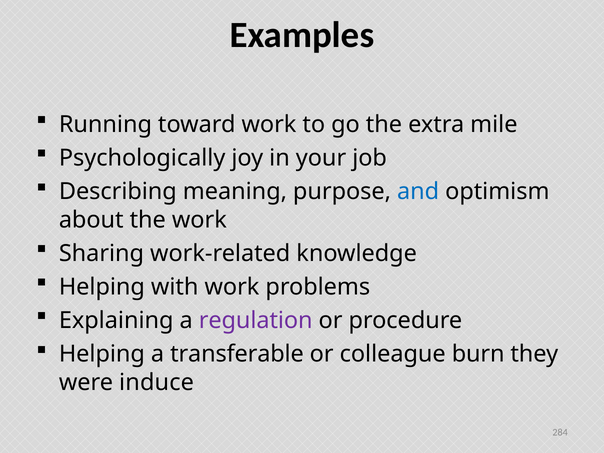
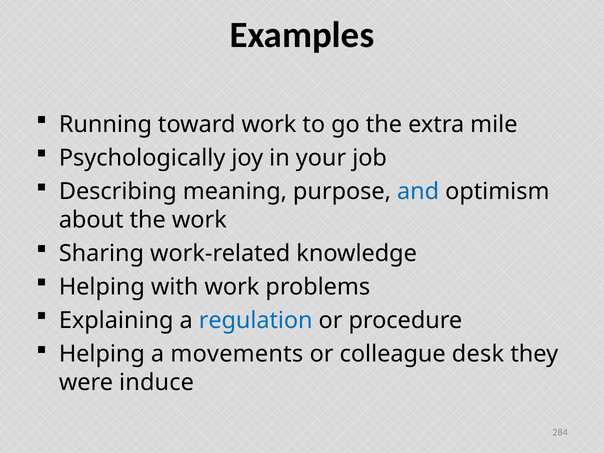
regulation colour: purple -> blue (256, 321)
transferable: transferable -> movements (237, 354)
burn: burn -> desk (478, 354)
